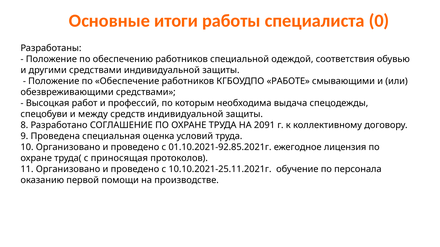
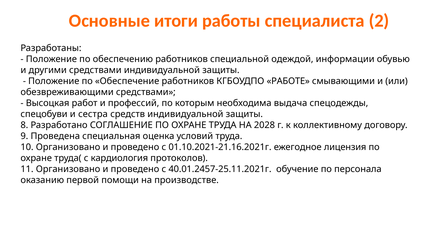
0: 0 -> 2 (379, 21)
соответствия: соответствия -> информации (345, 59)
между: между -> сестра (93, 114)
2091: 2091 -> 2028 (264, 125)
01.10.2021-92.85.2021г: 01.10.2021-92.85.2021г -> 01.10.2021-21.16.2021г (220, 147)
приносящая: приносящая -> кардиология (119, 158)
10.10.2021-25.11.2021г: 10.10.2021-25.11.2021г -> 40.01.2457-25.11.2021г (220, 169)
